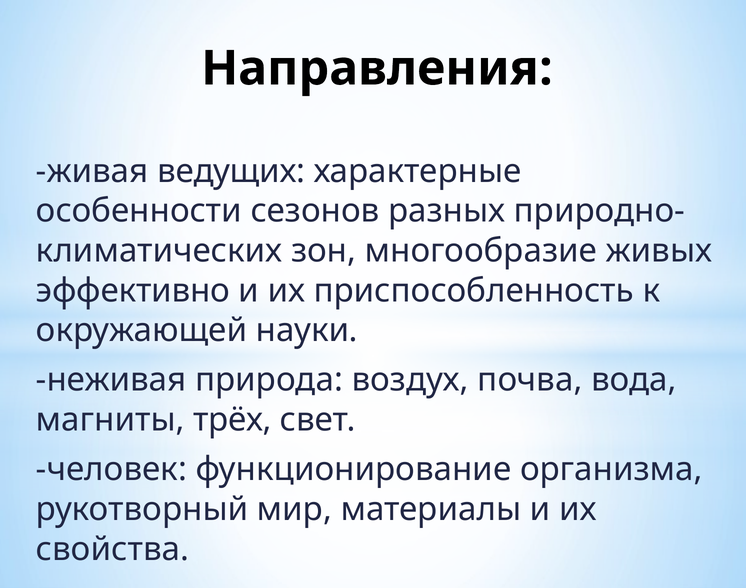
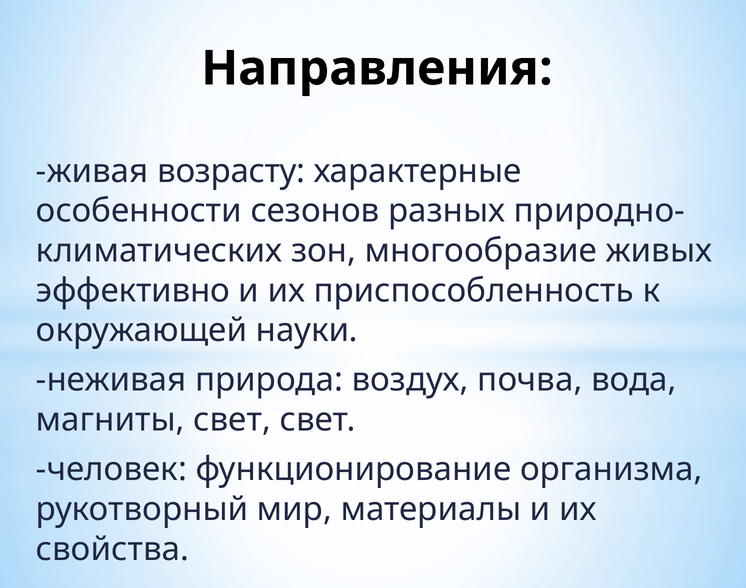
ведущих: ведущих -> возрасту (231, 171)
магниты трёх: трёх -> свет (232, 419)
